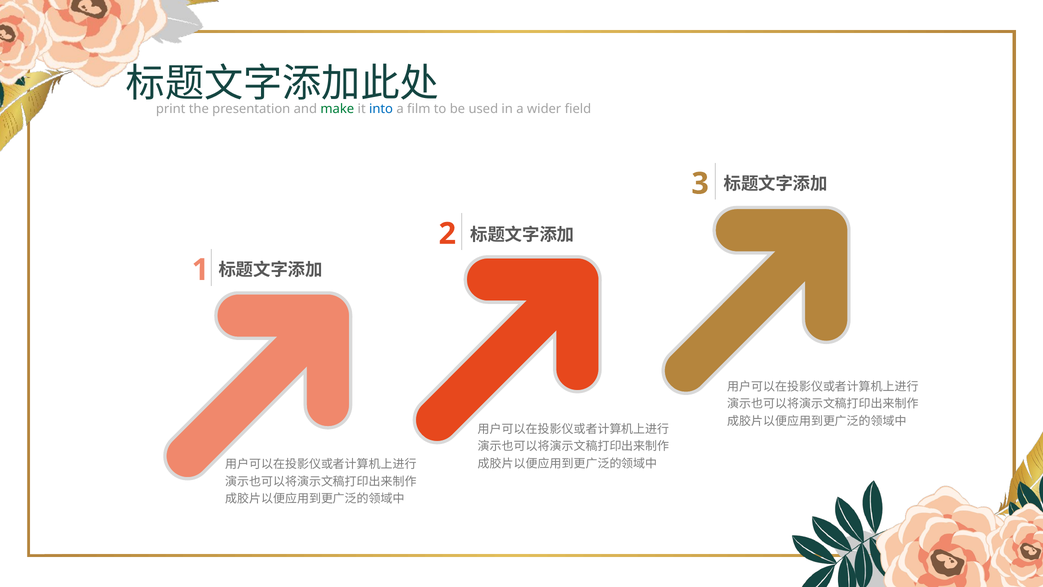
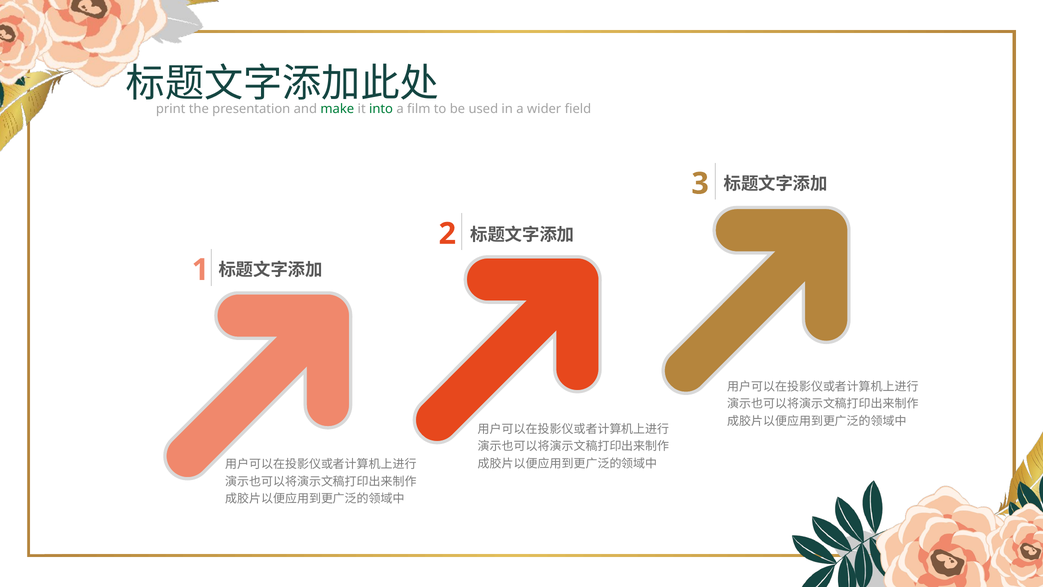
into colour: blue -> green (381, 109)
